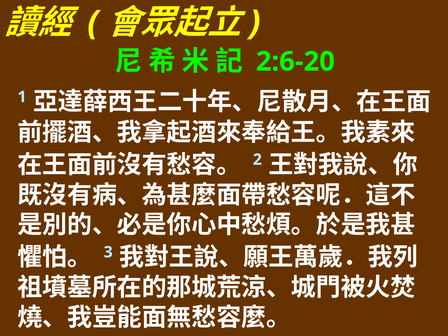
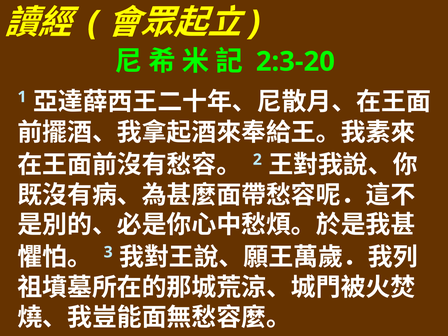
2:6-20: 2:6-20 -> 2:3-20 (295, 62)
